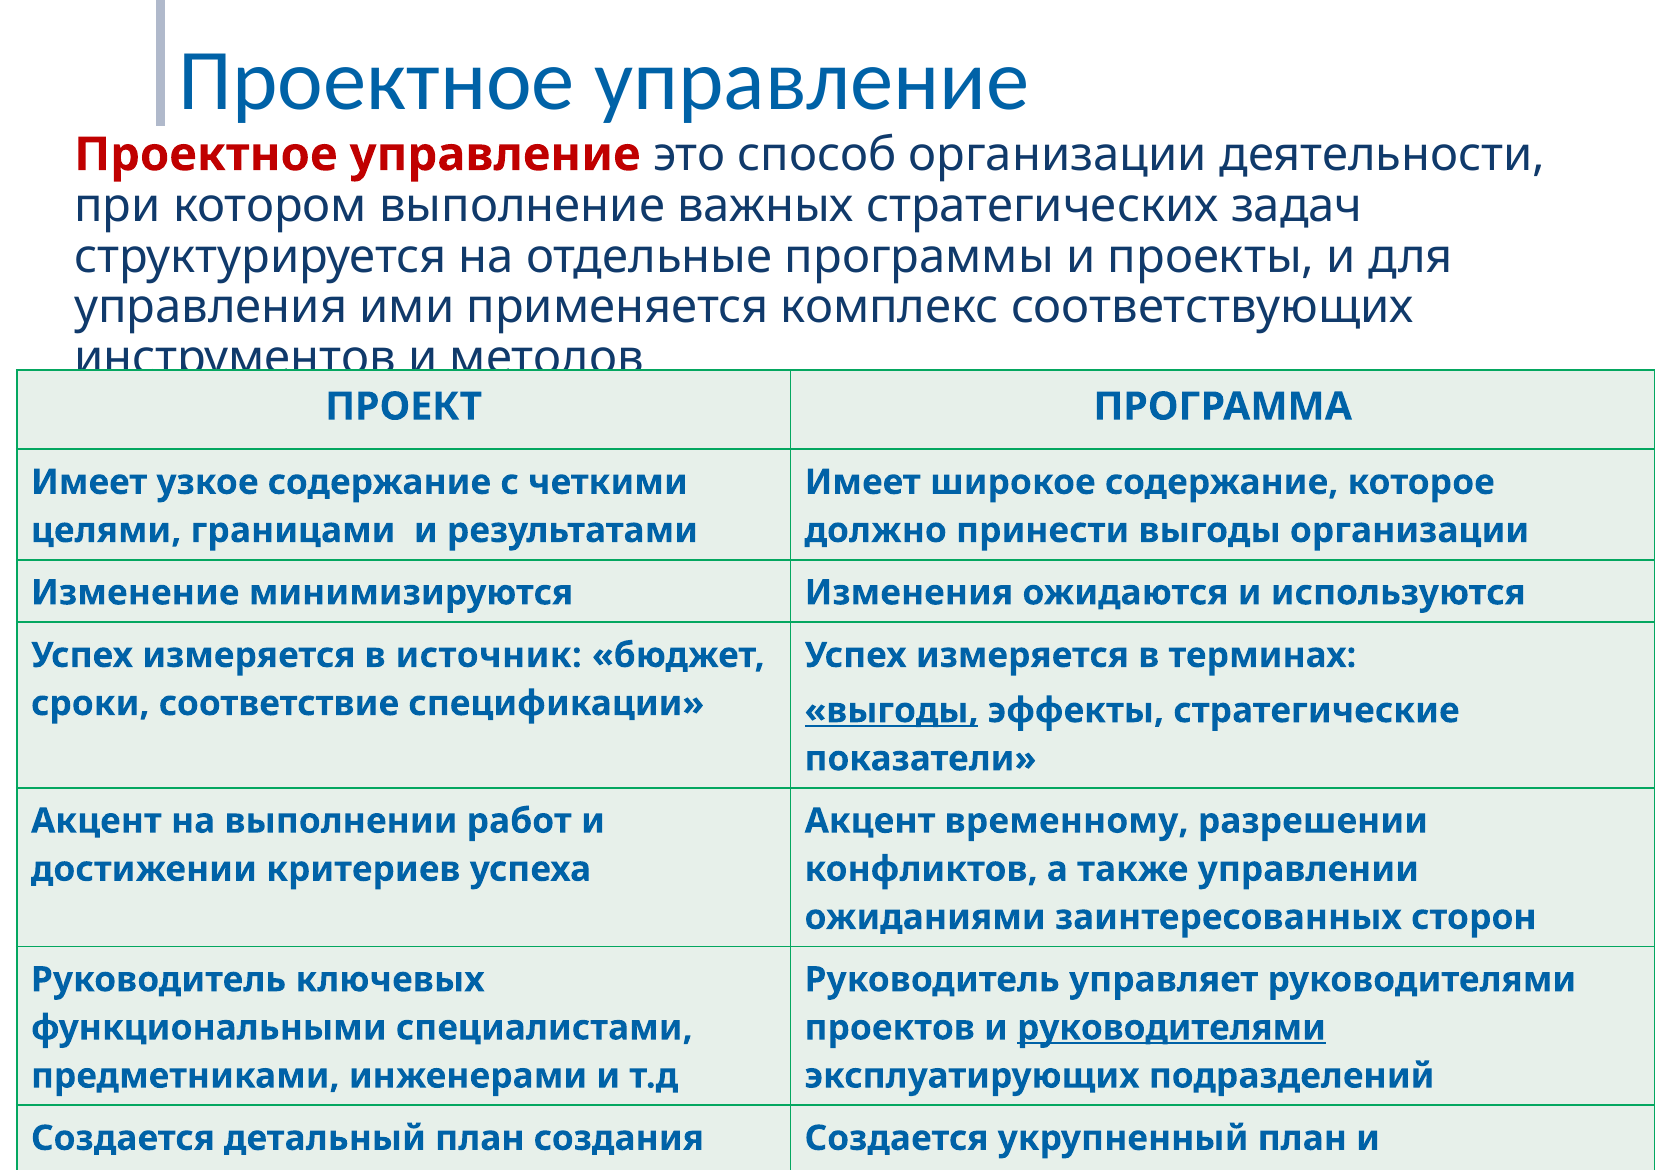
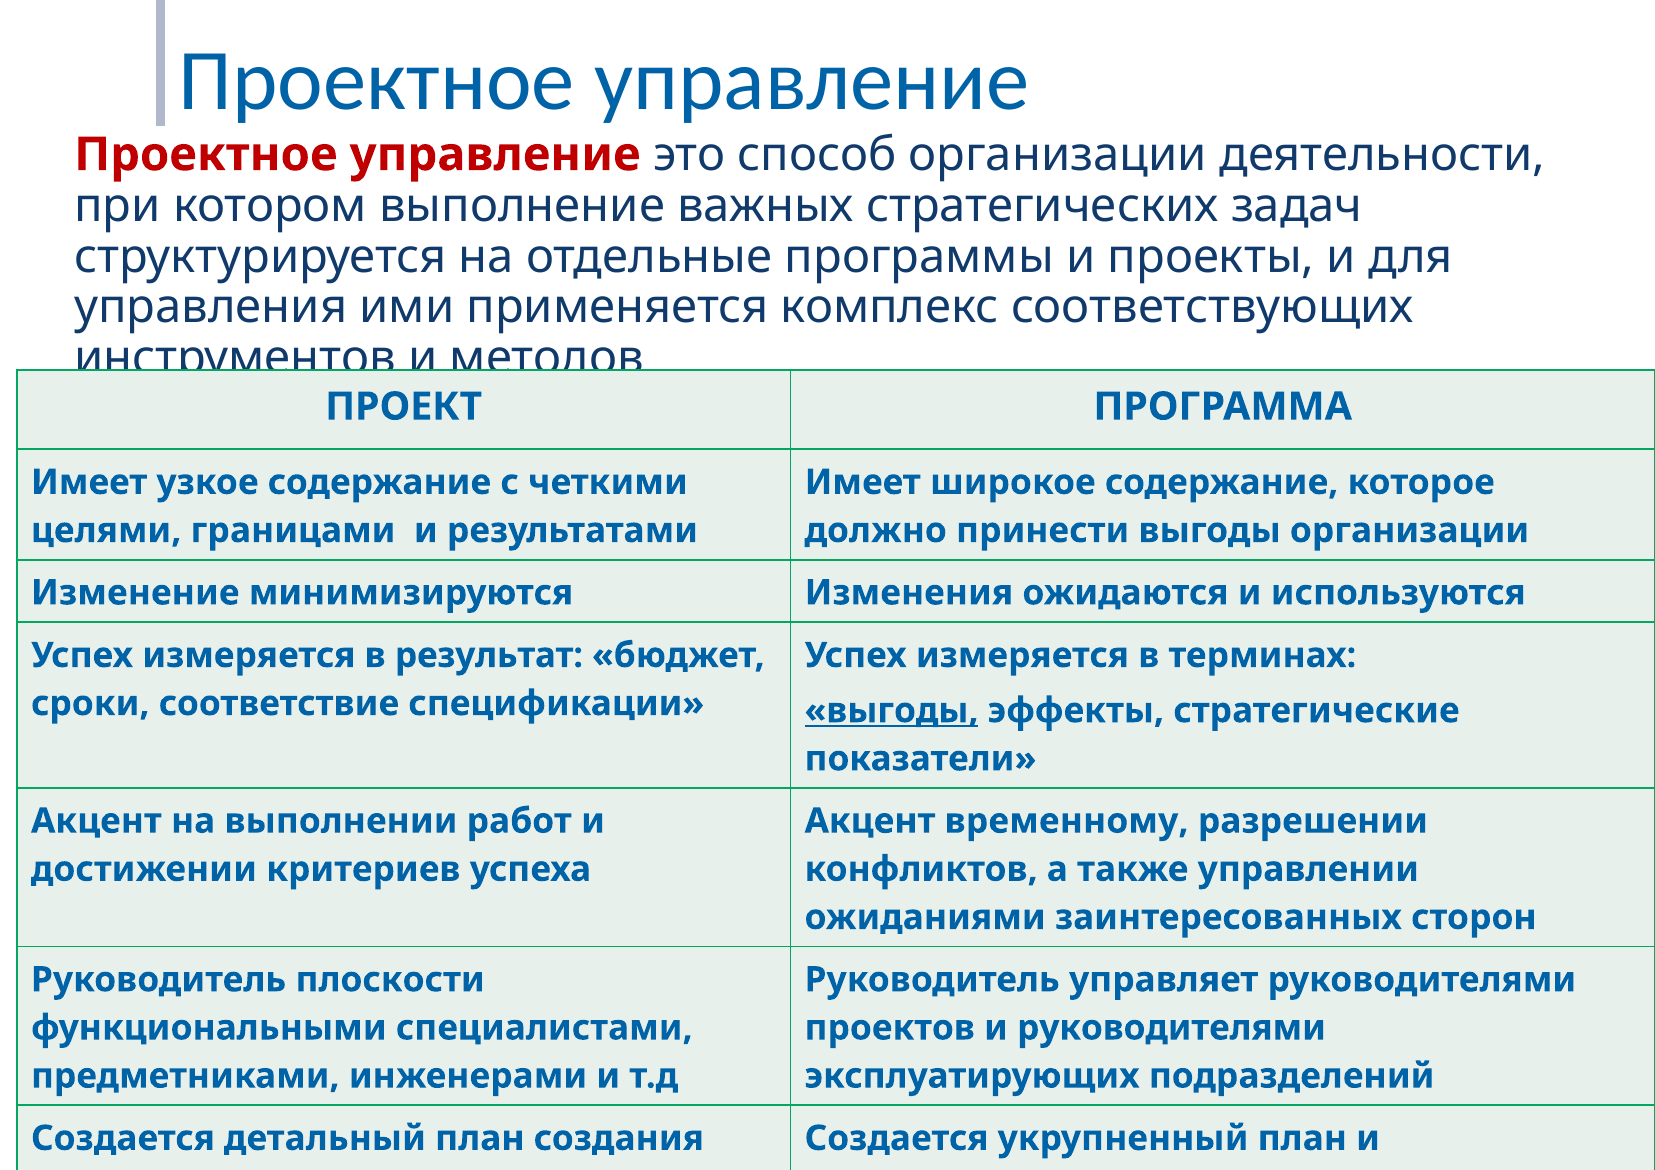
источник: источник -> результат (489, 655)
ключевых: ключевых -> плоскости (390, 980)
руководителями underline: present -> none (1171, 1028)
